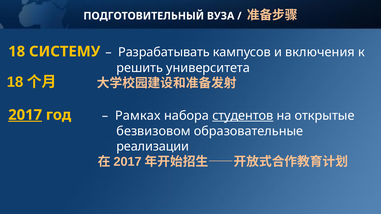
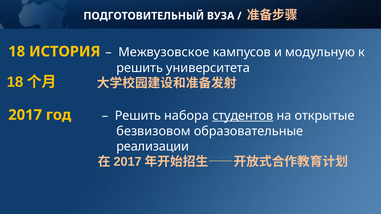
СИСТЕМУ: СИСТЕМУ -> ИСТОРИЯ (65, 52)
Разрабатывать: Разрабатывать -> Межвузовское (164, 52)
включения: включения -> модульную (320, 52)
2017 underline: present -> none (25, 115)
Рамках: Рамках -> Решить (138, 116)
